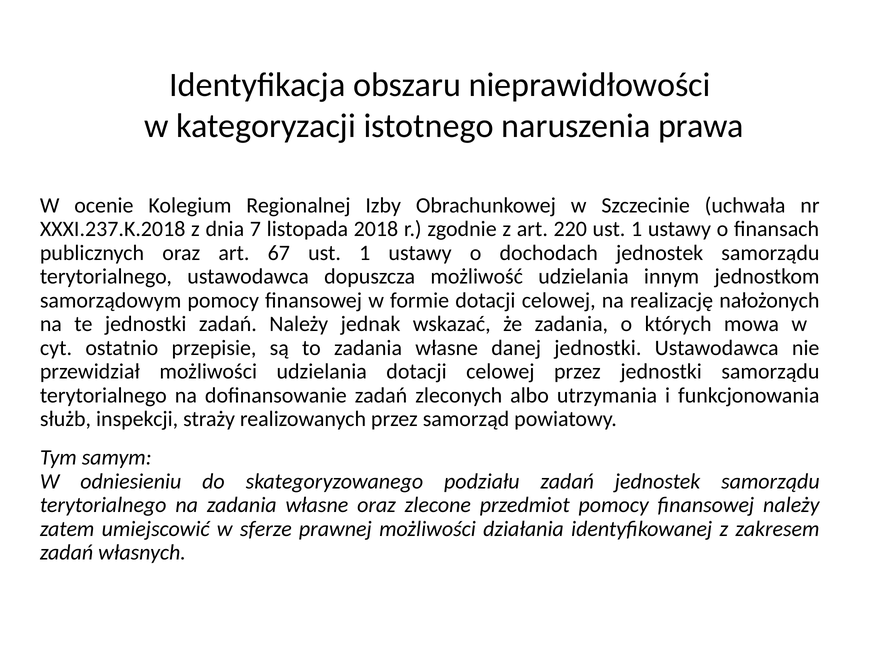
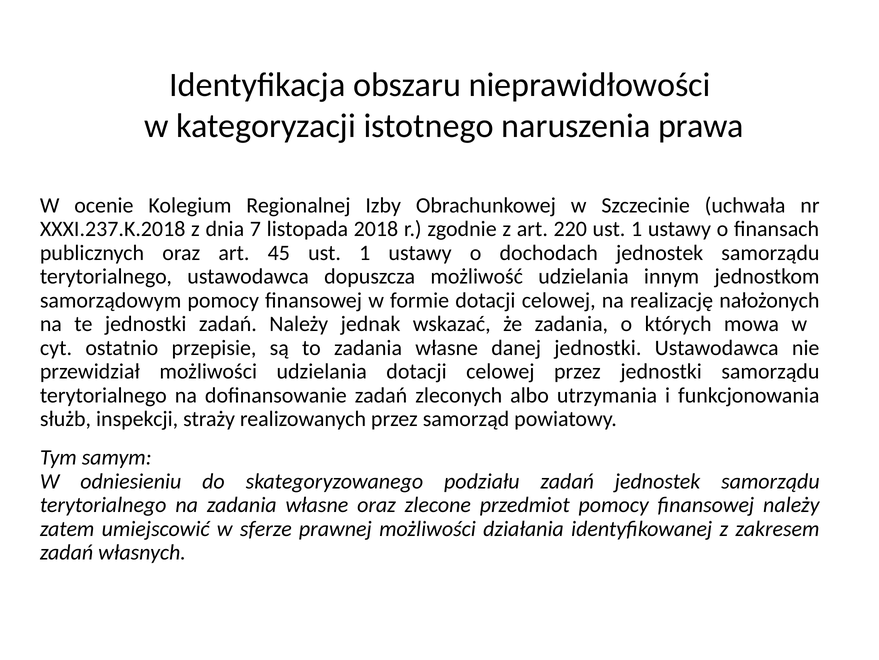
67: 67 -> 45 (279, 253)
